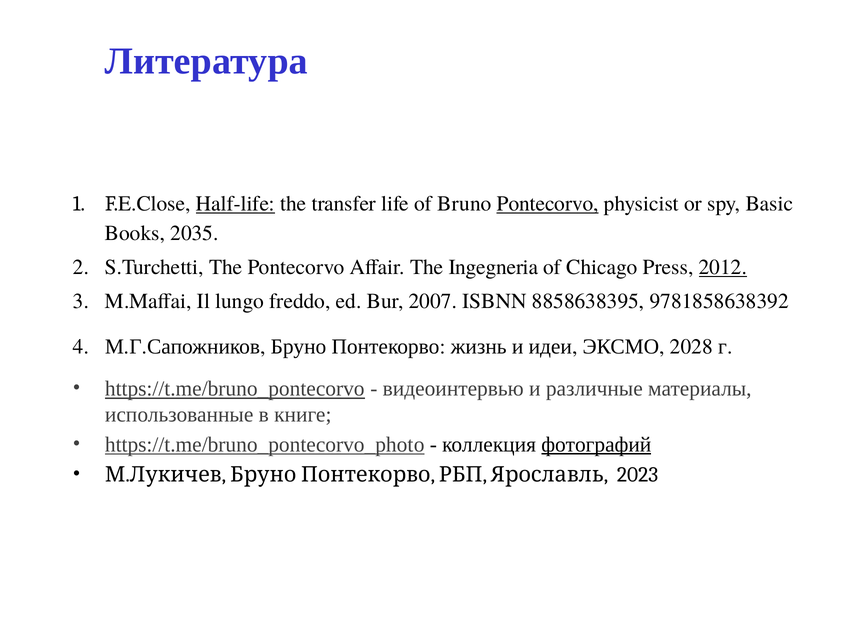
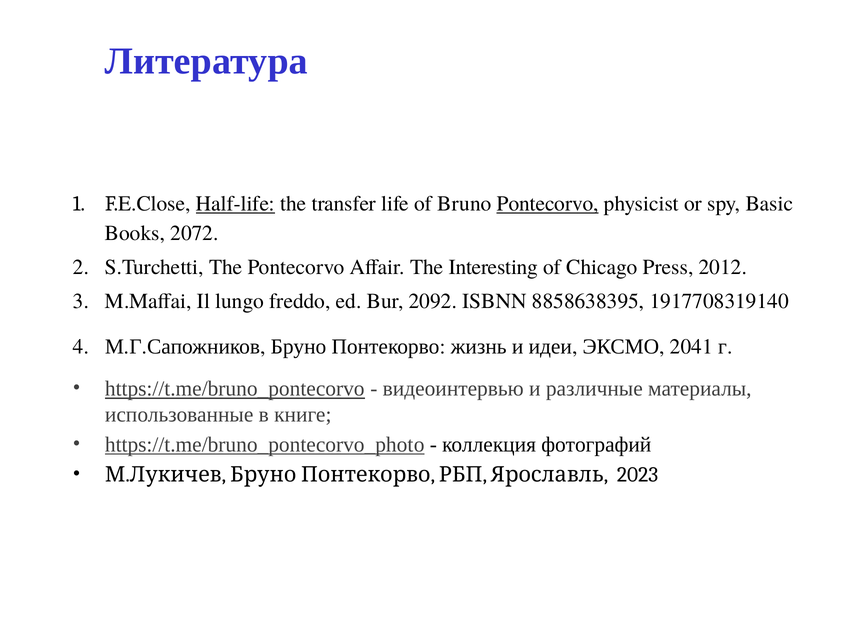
2035: 2035 -> 2072 (194, 233)
Ingegneria: Ingegneria -> Interesting (493, 267)
2012 underline: present -> none (723, 267)
2007: 2007 -> 2092 (433, 301)
9781858638392: 9781858638392 -> 1917708319140 (719, 301)
2028: 2028 -> 2041 (691, 347)
фотографий underline: present -> none (596, 444)
